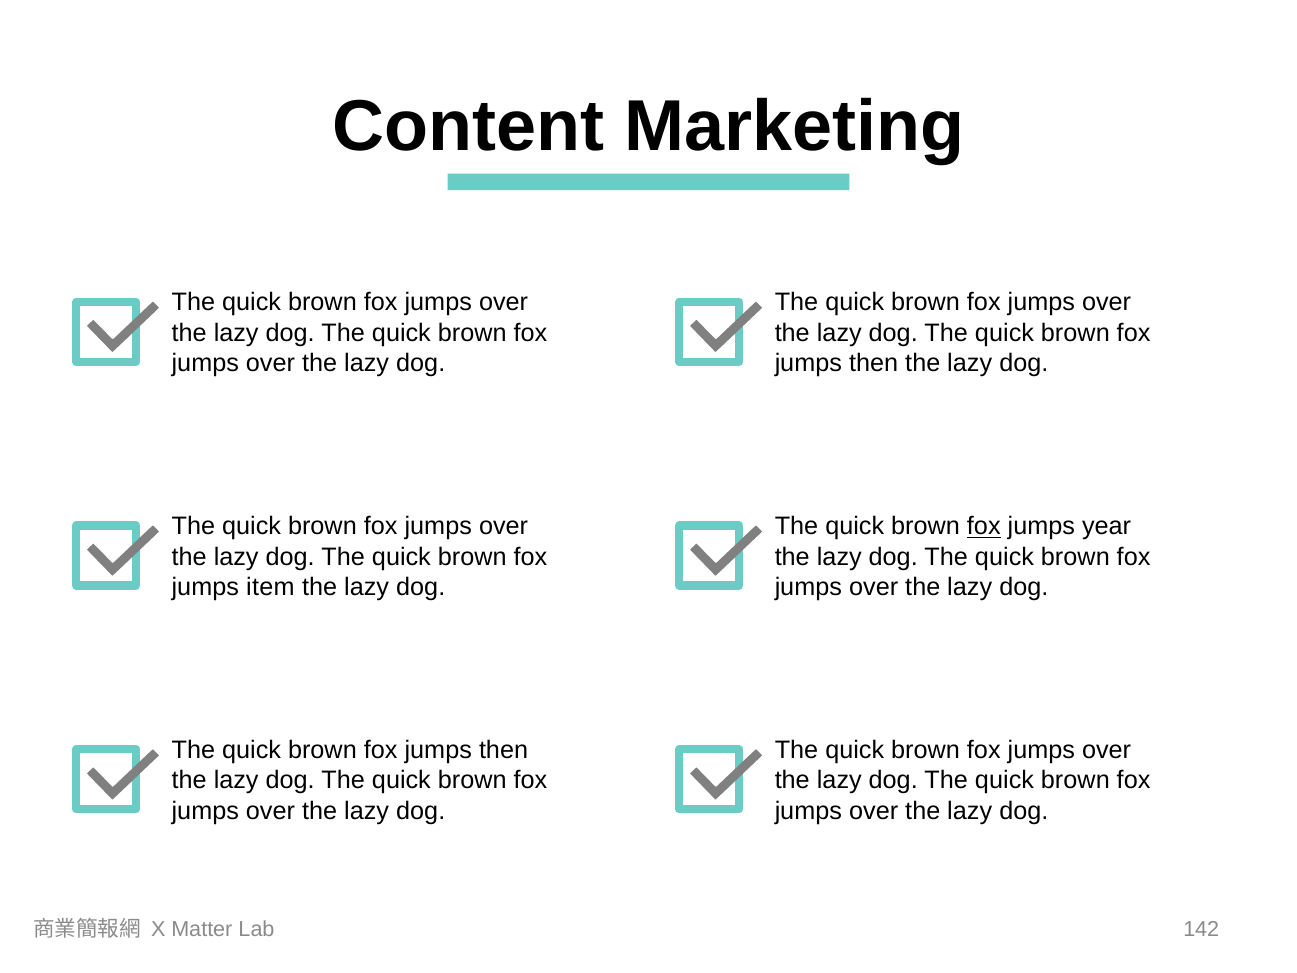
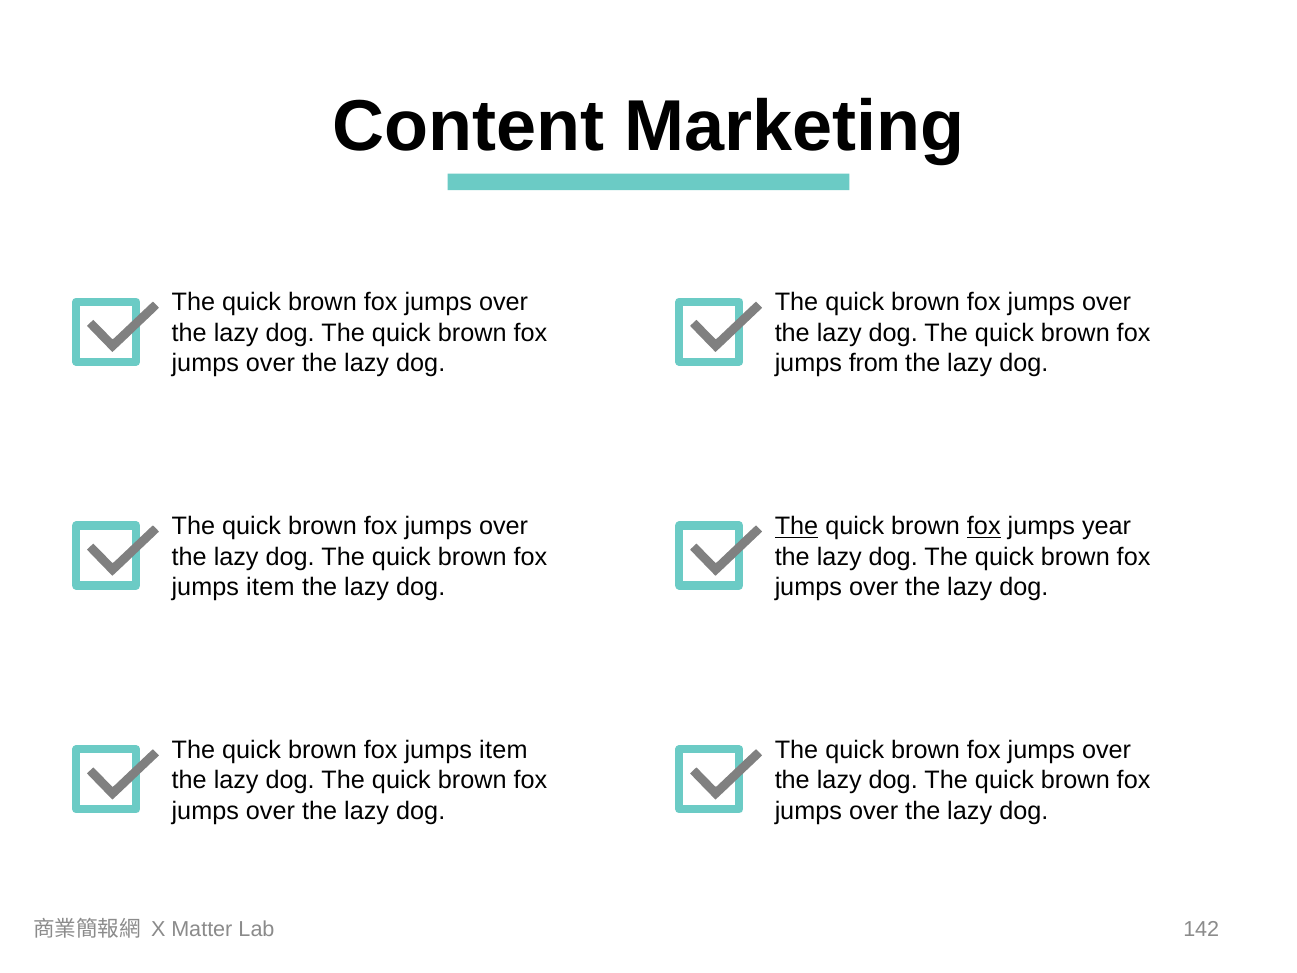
then: then -> from (874, 363)
The underline: none -> present (796, 526)
then: then -> item (503, 750)
